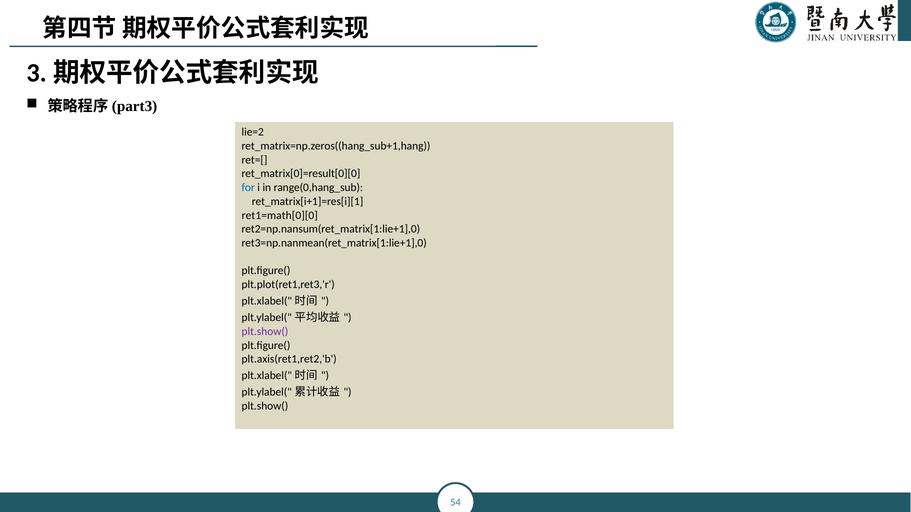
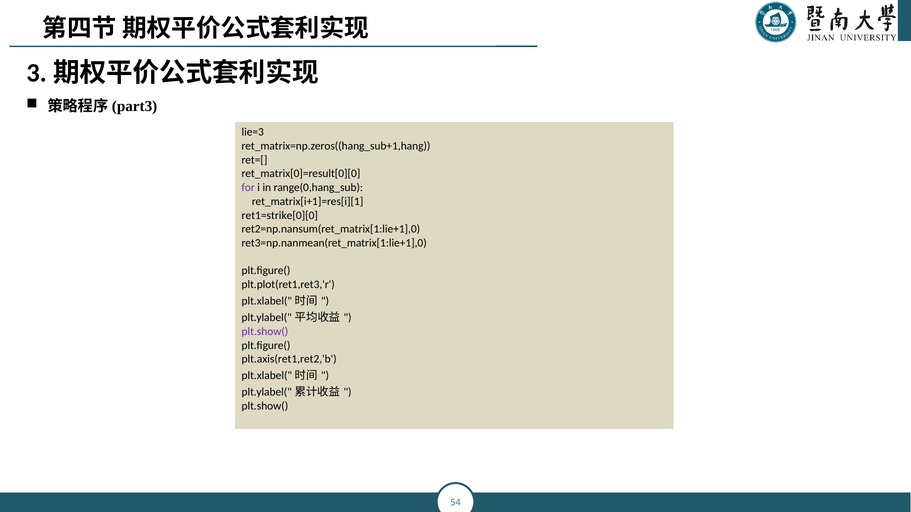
lie=2: lie=2 -> lie=3 (253, 132)
for colour: blue -> purple (248, 188)
ret1=math[0][0: ret1=math[0][0 -> ret1=strike[0][0 (280, 216)
